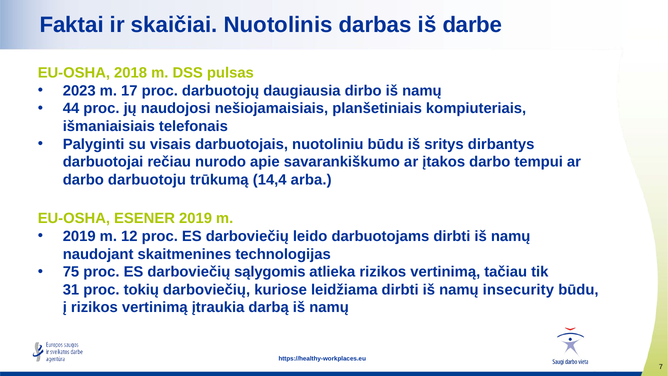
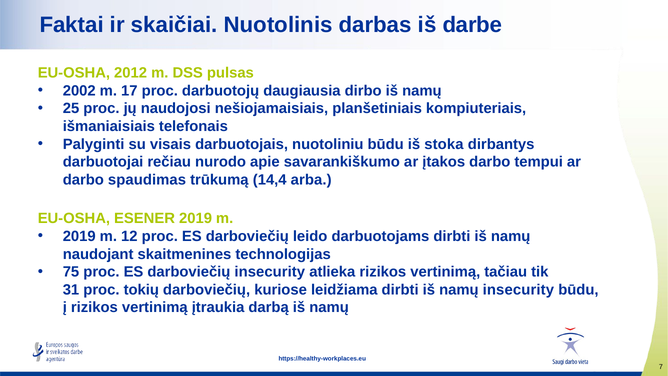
2018: 2018 -> 2012 (131, 73)
2023: 2023 -> 2002 (79, 91)
44: 44 -> 25 (71, 108)
sritys: sritys -> stoka (444, 144)
darbuotoju: darbuotoju -> spaudimas (147, 180)
darboviečių sąlygomis: sąlygomis -> insecurity (270, 272)
